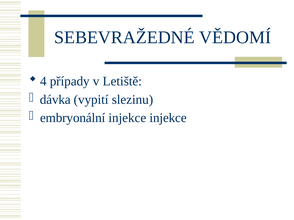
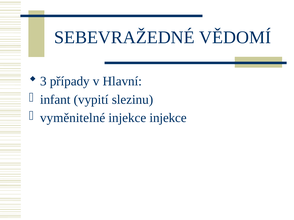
4: 4 -> 3 (43, 81)
Letiště: Letiště -> Hlavní (122, 81)
dávka: dávka -> infant (55, 100)
embryonální: embryonální -> vyměnitelné (73, 118)
